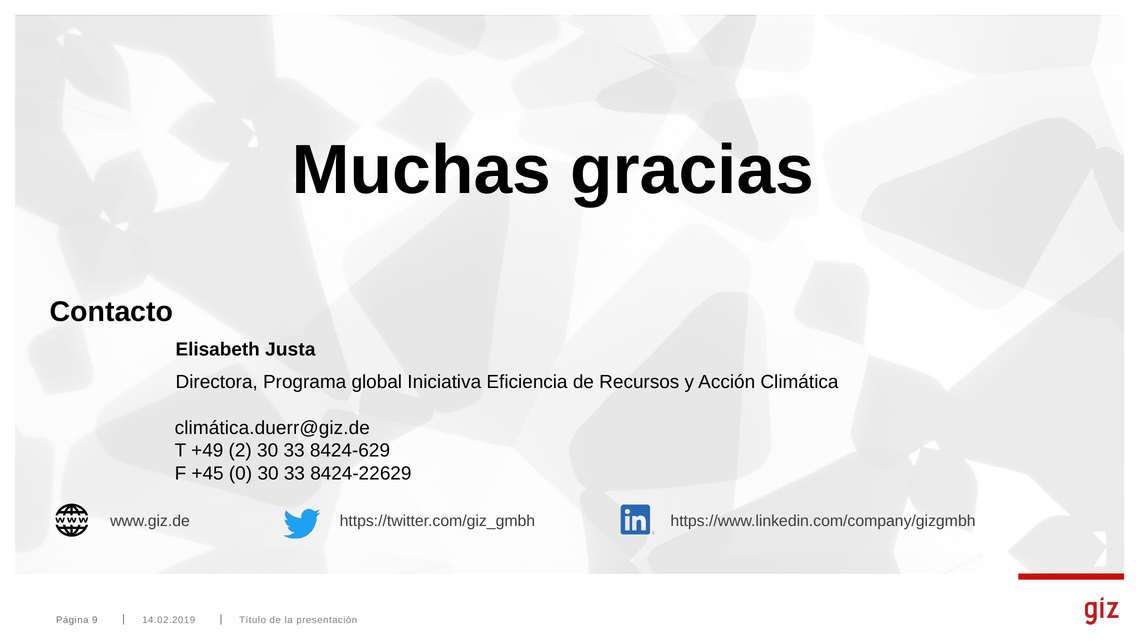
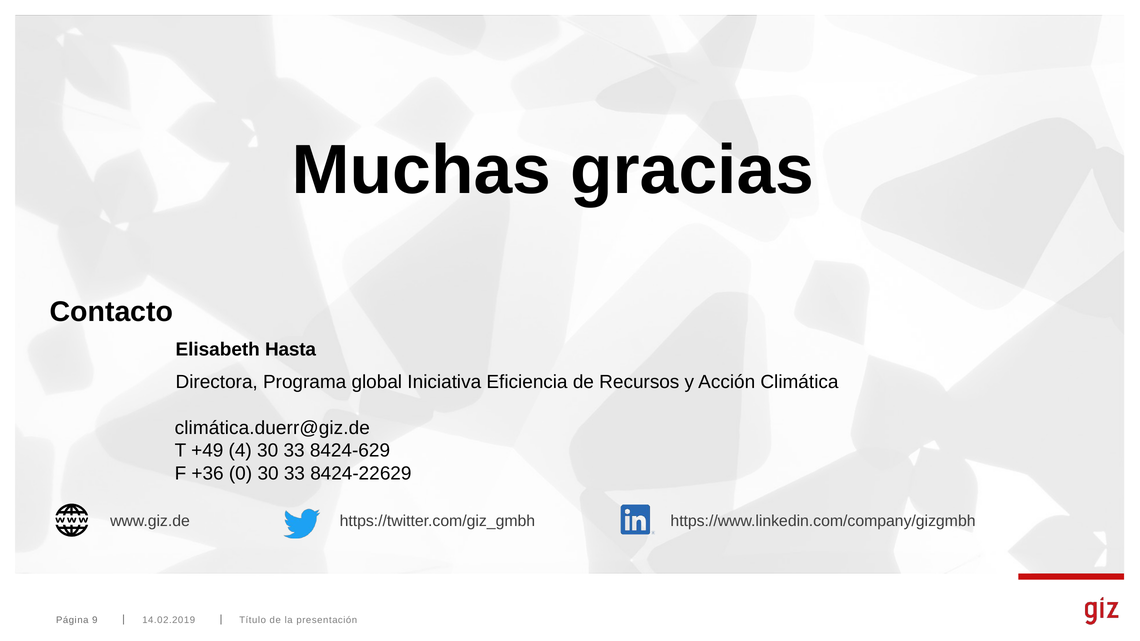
Justa: Justa -> Hasta (291, 349)
2: 2 -> 4 (240, 451)
+45: +45 -> +36 (208, 474)
